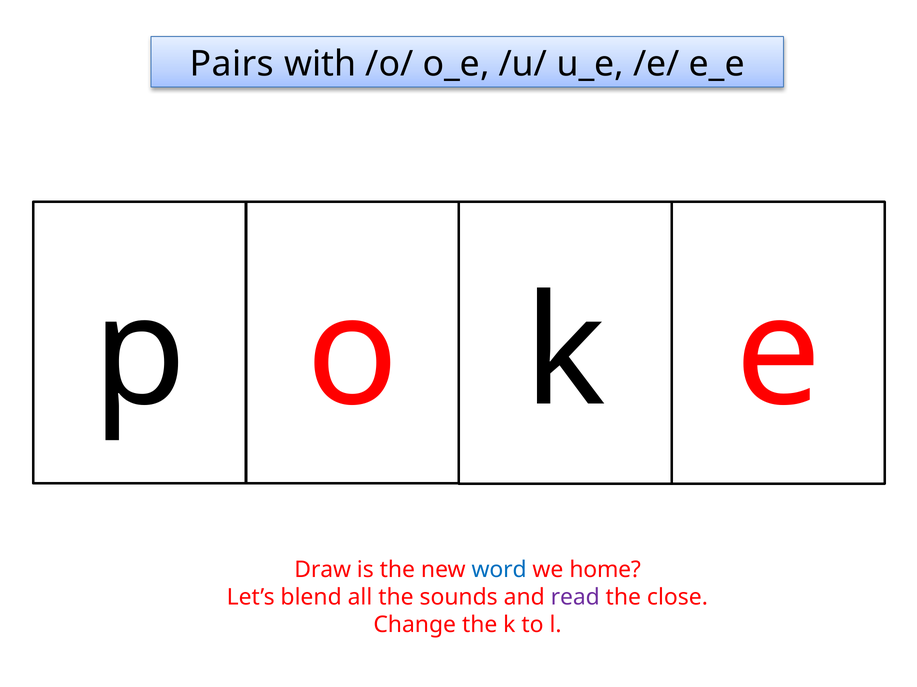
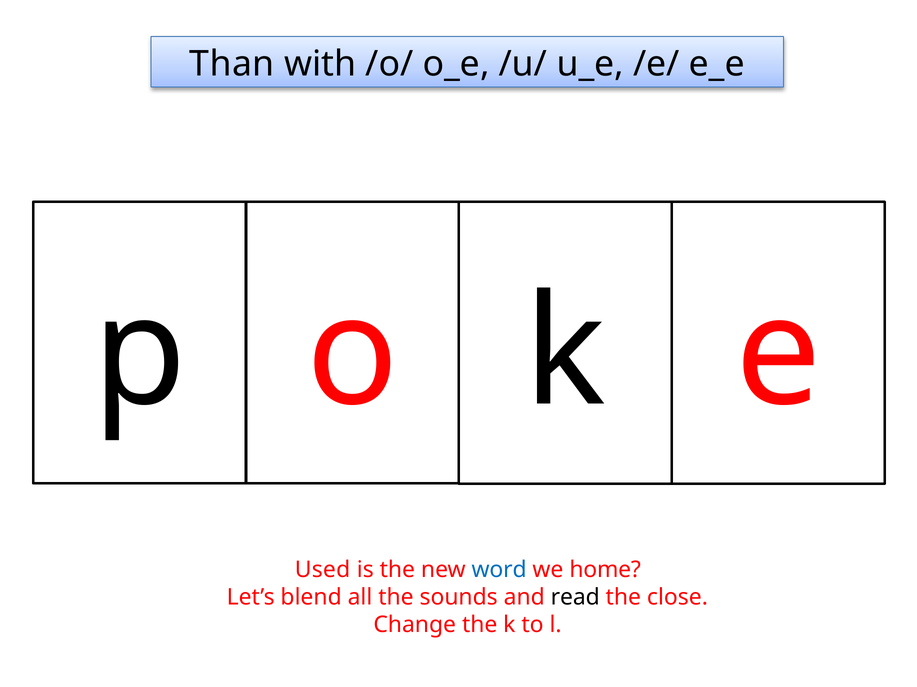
Pairs: Pairs -> Than (232, 64)
Draw: Draw -> Used (323, 570)
read colour: purple -> black (575, 598)
